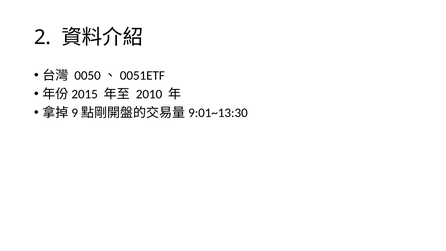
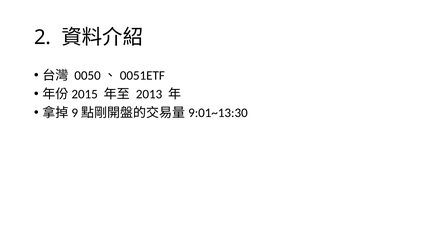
2010: 2010 -> 2013 (149, 94)
